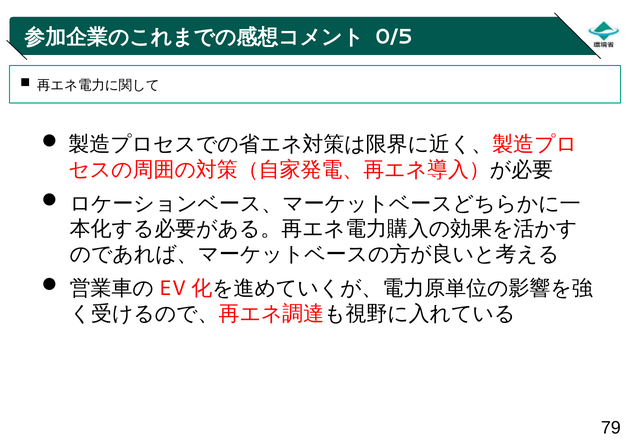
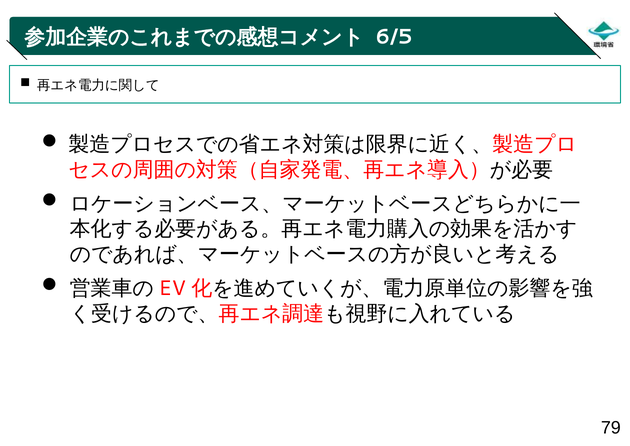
0/5: 0/5 -> 6/5 (394, 37)
